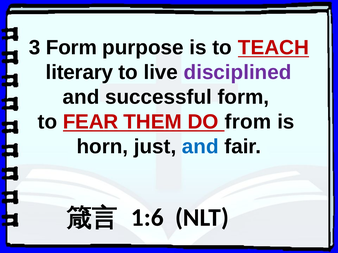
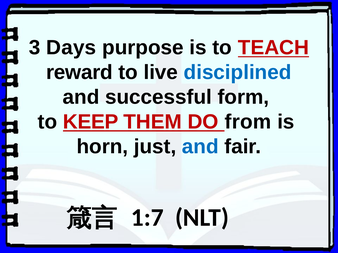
3 Form: Form -> Days (71, 48)
literary: literary -> reward (79, 73)
disciplined colour: purple -> blue (238, 73)
FEAR: FEAR -> KEEP (91, 122)
1:6: 1:6 -> 1:7 (147, 218)
